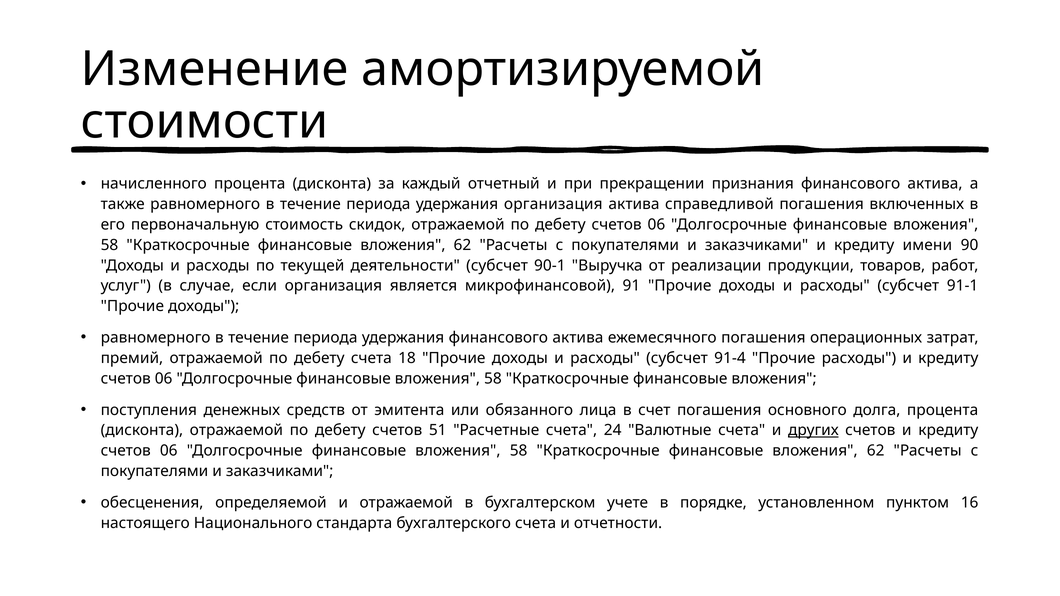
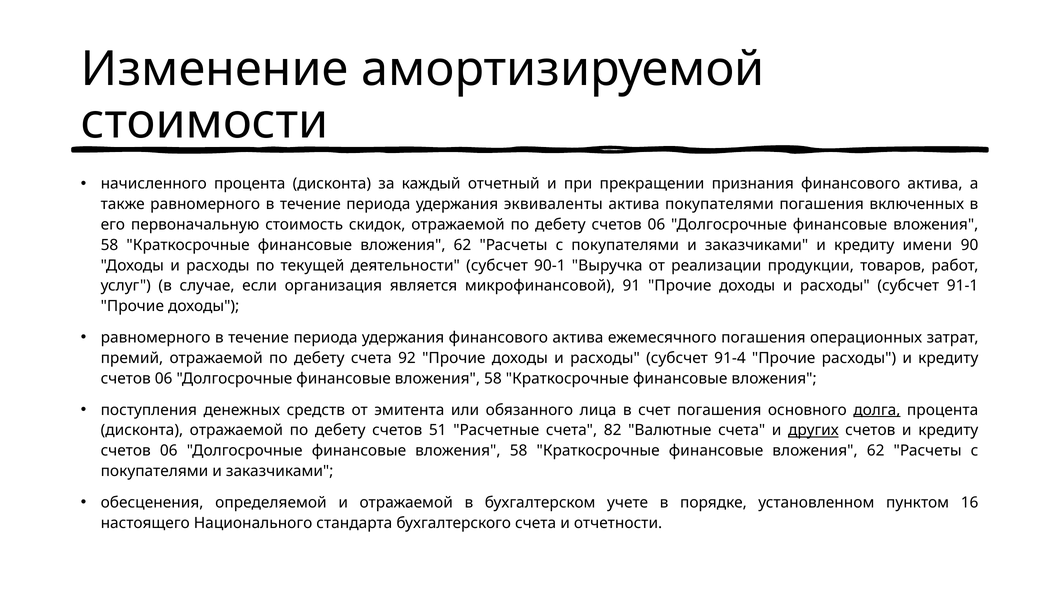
удержания организация: организация -> эквиваленты (553, 204)
актива справедливой: справедливой -> покупателями (719, 204)
18: 18 -> 92 (407, 358)
долга underline: none -> present (877, 410)
24: 24 -> 82 (613, 430)
